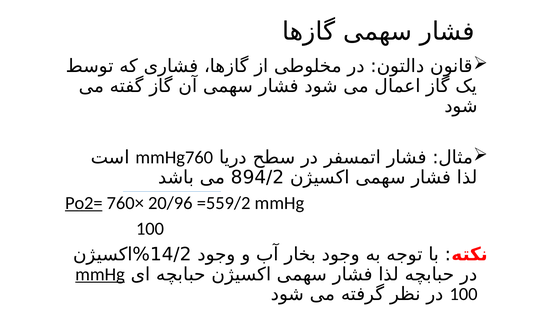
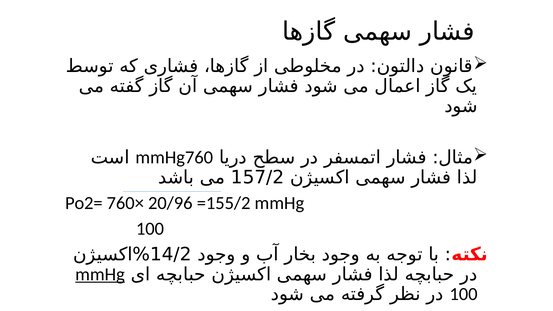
894/2: 894/2 -> 157/2 (258, 177)
Po2= underline: present -> none (84, 203)
=559/2: =559/2 -> =155/2 (224, 203)
